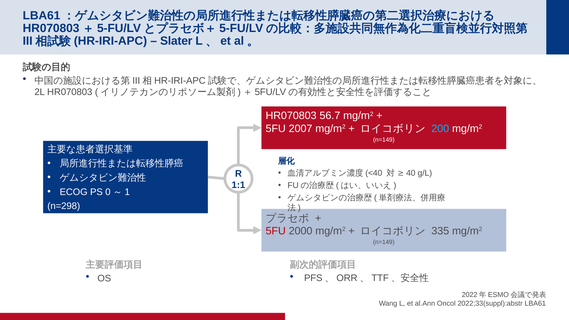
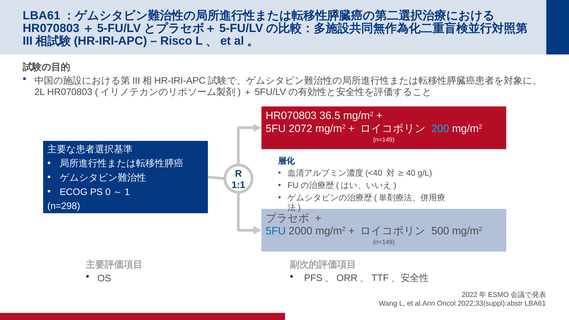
Slater: Slater -> Risco (176, 41)
56.7: 56.7 -> 36.5 (330, 116)
2007: 2007 -> 2072 (301, 129)
5FU colour: red -> blue (276, 231)
335: 335 -> 500 (440, 231)
